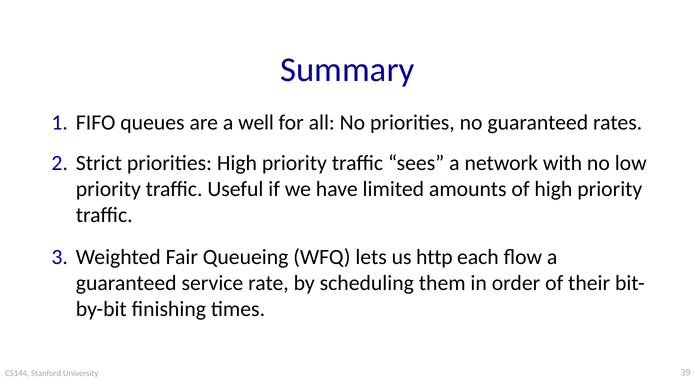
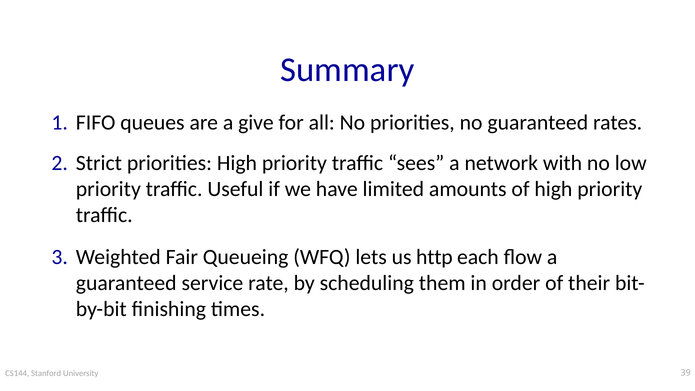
well: well -> give (256, 122)
